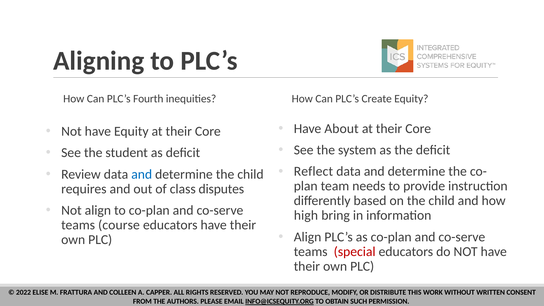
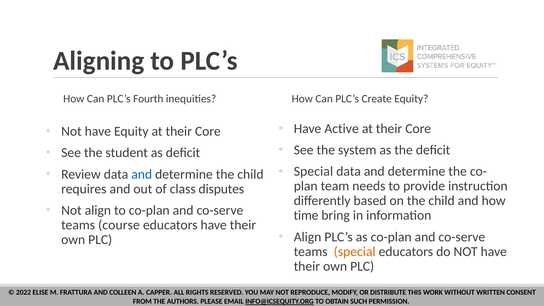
About: About -> Active (342, 129)
Reflect: Reflect -> Special (313, 171)
high: high -> time (306, 216)
special colour: red -> orange (355, 252)
